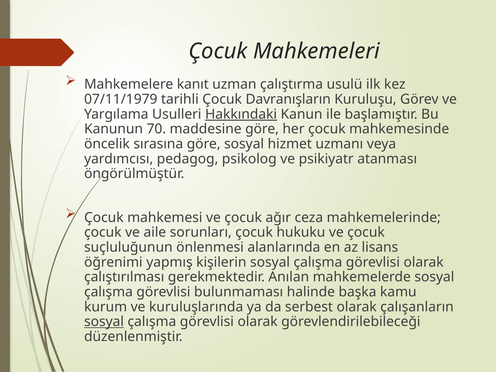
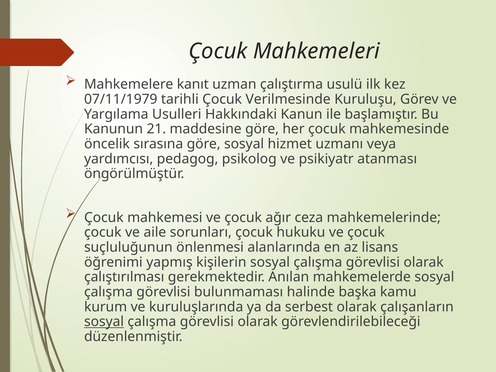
Davranışların: Davranışların -> Verilmesinde (288, 99)
Hakkındaki underline: present -> none (241, 114)
70: 70 -> 21 (156, 129)
